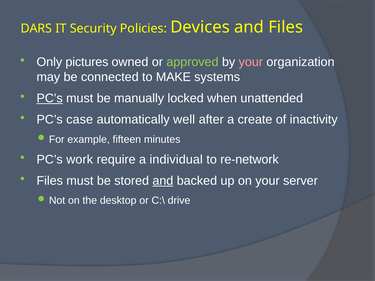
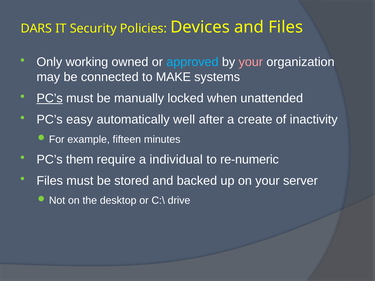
pictures: pictures -> working (87, 62)
approved colour: light green -> light blue (192, 62)
case: case -> easy (80, 120)
work: work -> them (80, 160)
re-network: re-network -> re-numeric (250, 160)
and underline: present -> none (163, 181)
